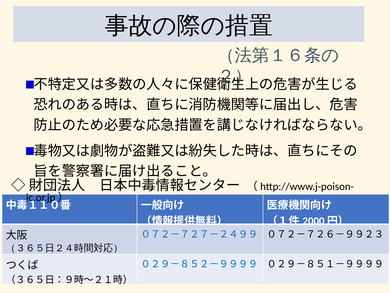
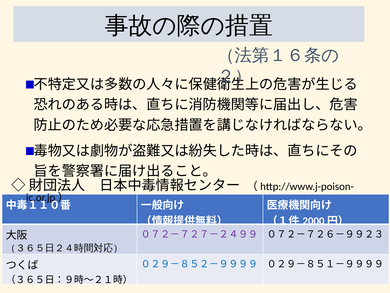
０７２－７２７－２４９９ colour: blue -> purple (199, 234)
